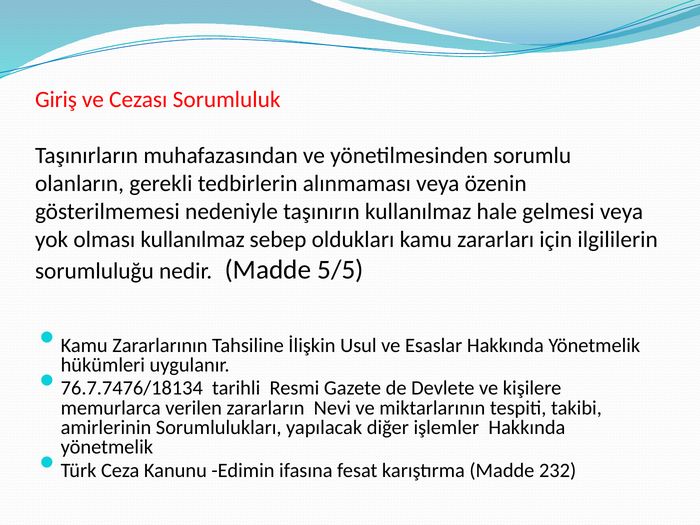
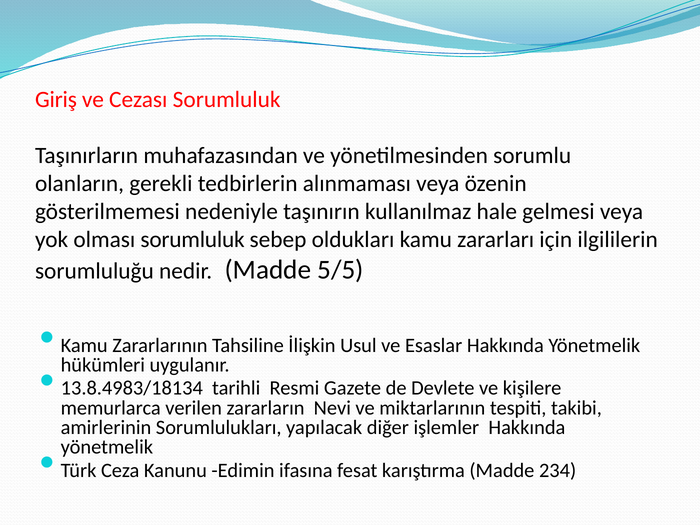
olması kullanılmaz: kullanılmaz -> sorumluluk (193, 239)
76.7.7476/18134: 76.7.7476/18134 -> 13.8.4983/18134 (132, 388)
232: 232 -> 234 (558, 470)
